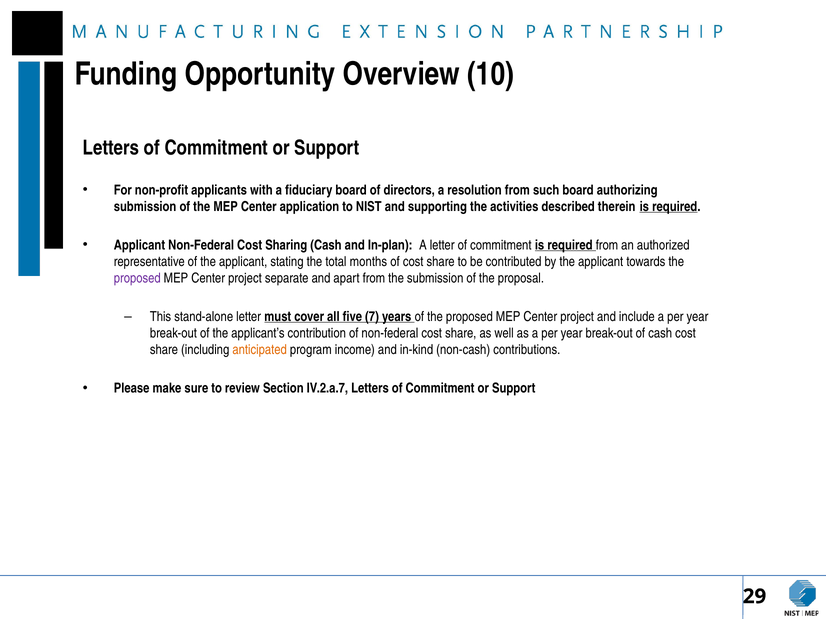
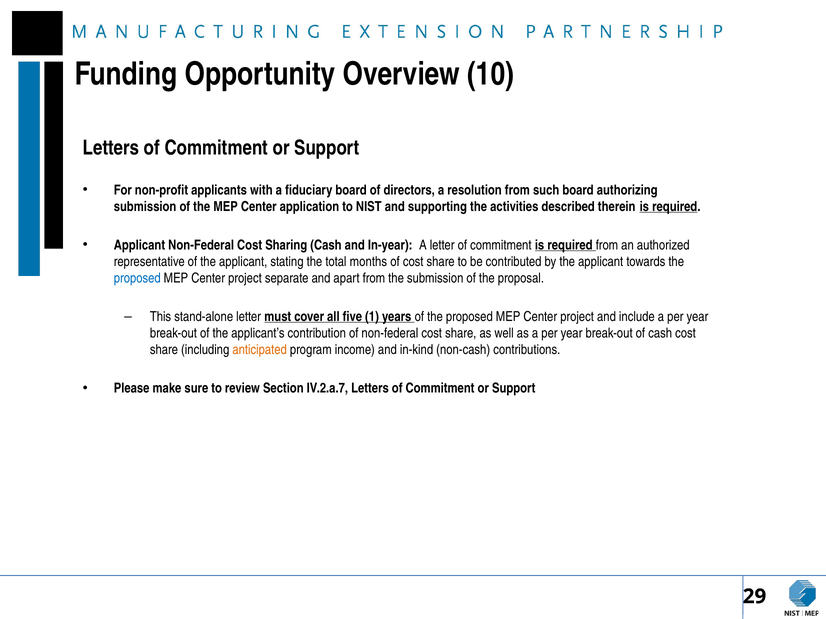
In-plan: In-plan -> In-year (390, 245)
proposed colour: purple -> blue (137, 278)
7: 7 -> 1 (372, 317)
